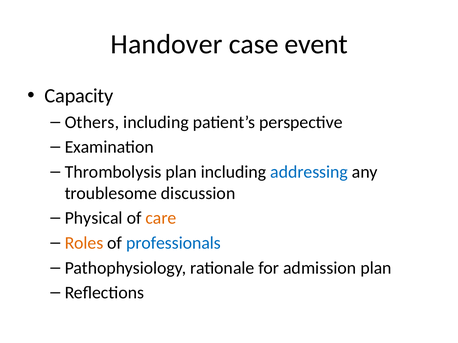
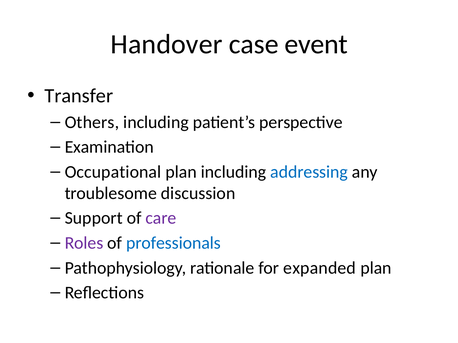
Capacity: Capacity -> Transfer (79, 96)
Thrombolysis: Thrombolysis -> Occupational (113, 172)
Physical: Physical -> Support (94, 218)
care colour: orange -> purple (161, 218)
Roles colour: orange -> purple (84, 243)
admission: admission -> expanded (320, 268)
